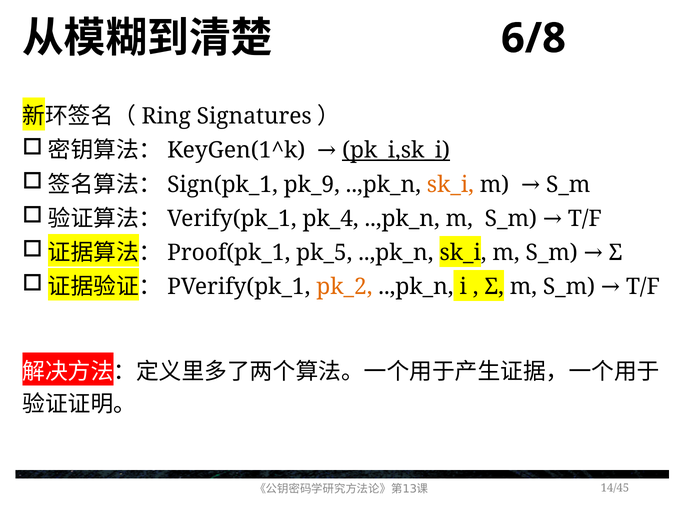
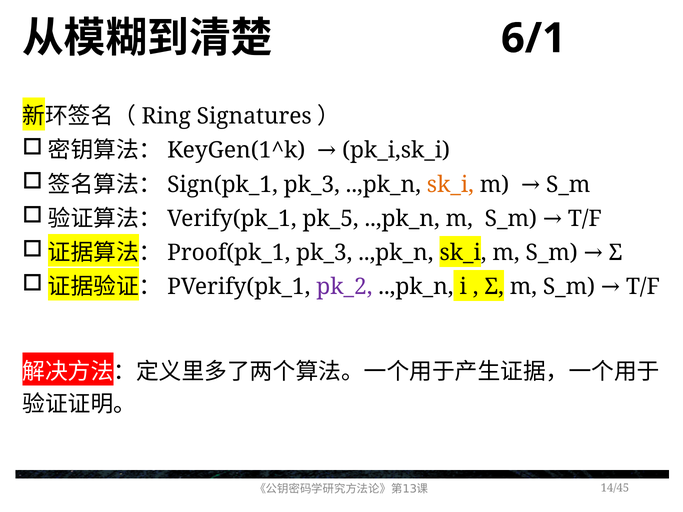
6/8: 6/8 -> 6/1 (533, 38)
pk_i,sk_i underline: present -> none (396, 151)
pk_9: pk_9 -> pk_3 (312, 185)
pk_4: pk_4 -> pk_5 (331, 219)
pk_5: pk_5 -> pk_3 (324, 253)
pk_2 colour: orange -> purple (344, 287)
